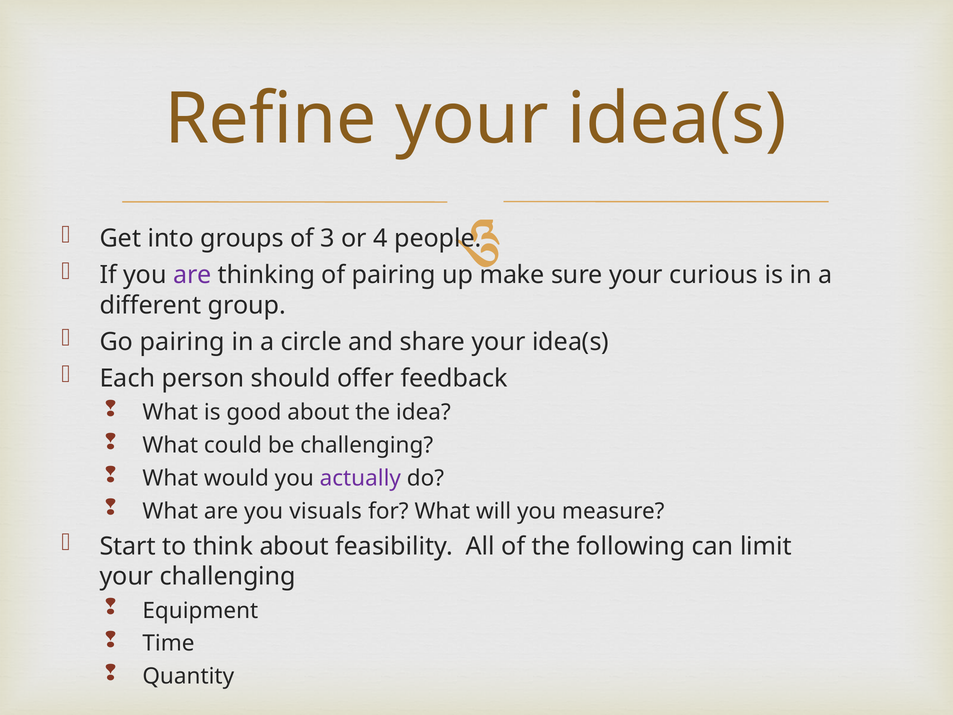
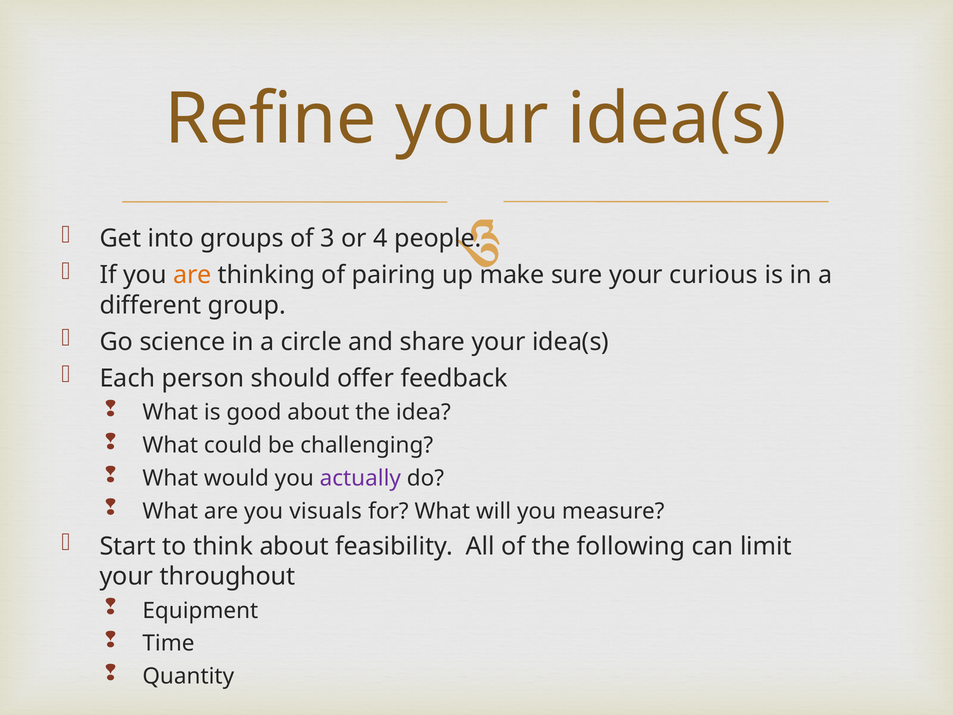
are colour: purple -> orange (192, 275)
Go pairing: pairing -> science (182, 342)
your challenging: challenging -> throughout (228, 576)
